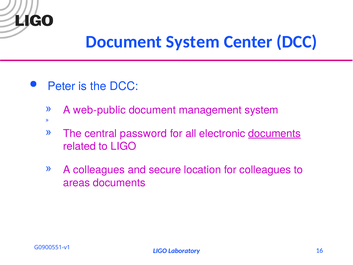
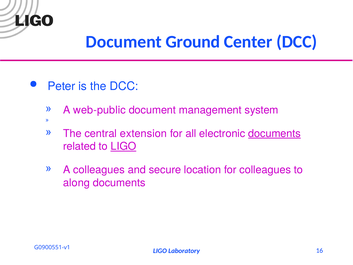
Document System: System -> Ground (193, 42)
password: password -> extension (143, 133)
LIGO underline: none -> present (123, 146)
areas: areas -> along (76, 183)
